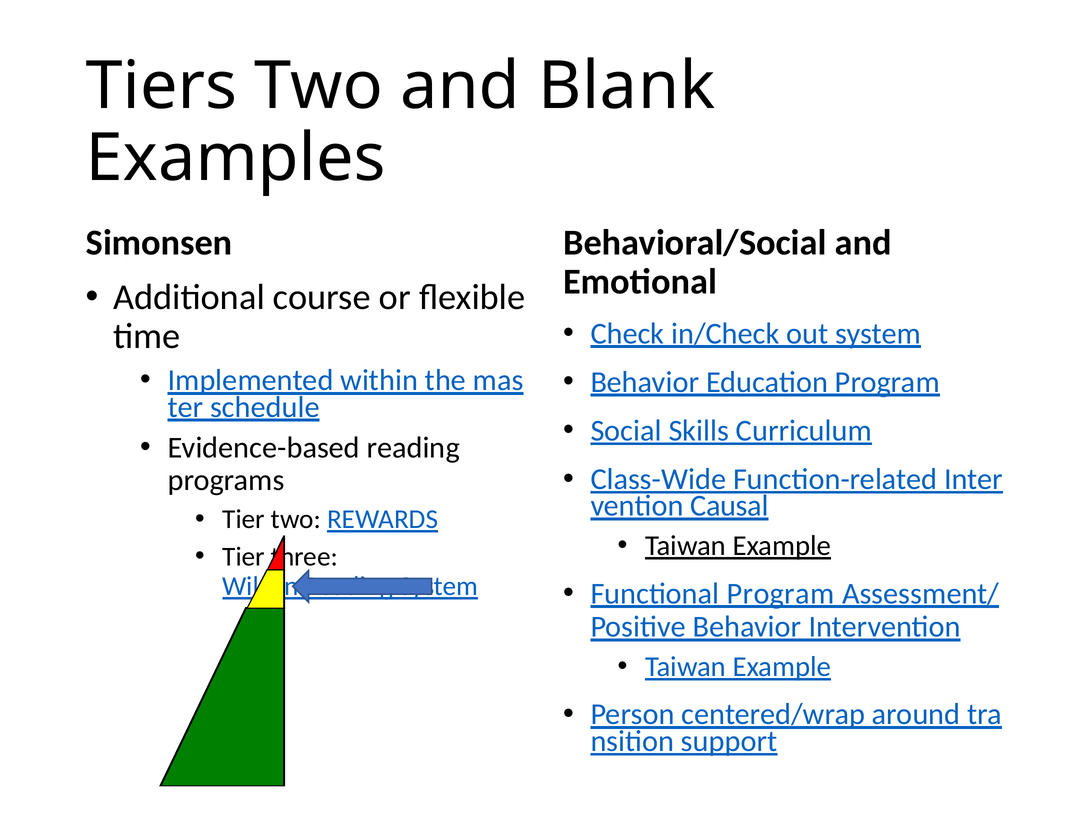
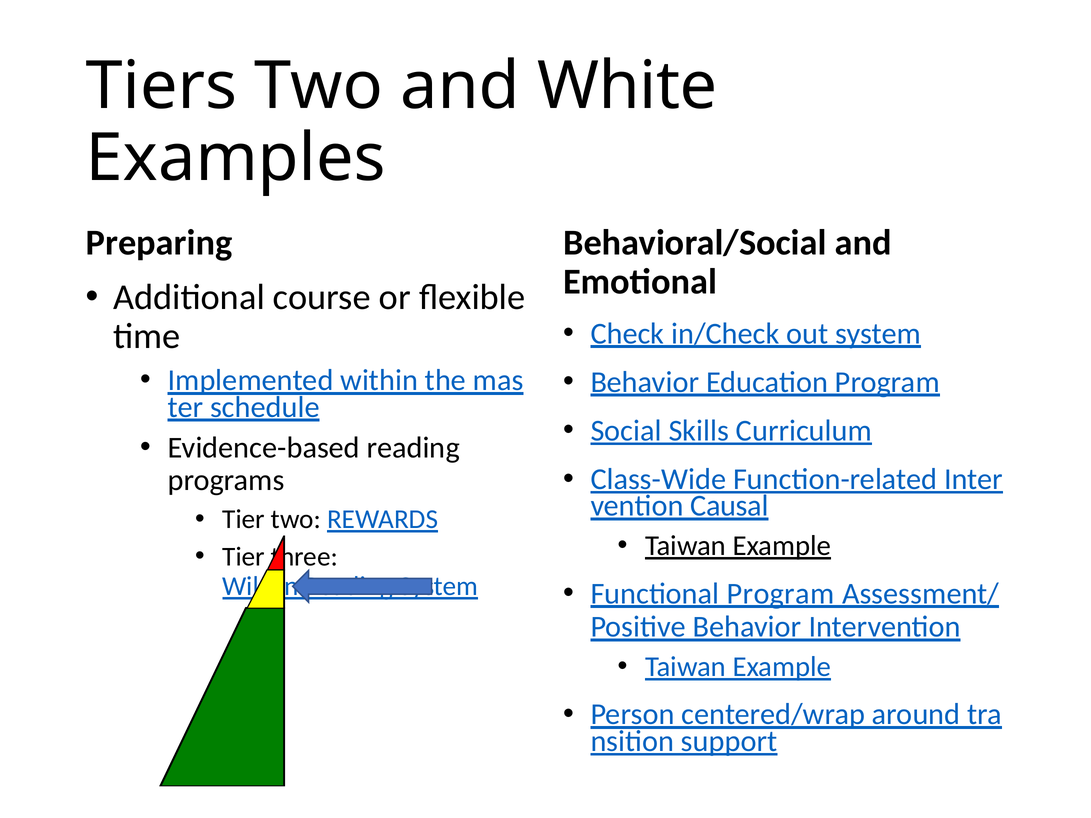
Blank: Blank -> White (627, 86)
Simonsen: Simonsen -> Preparing (159, 243)
